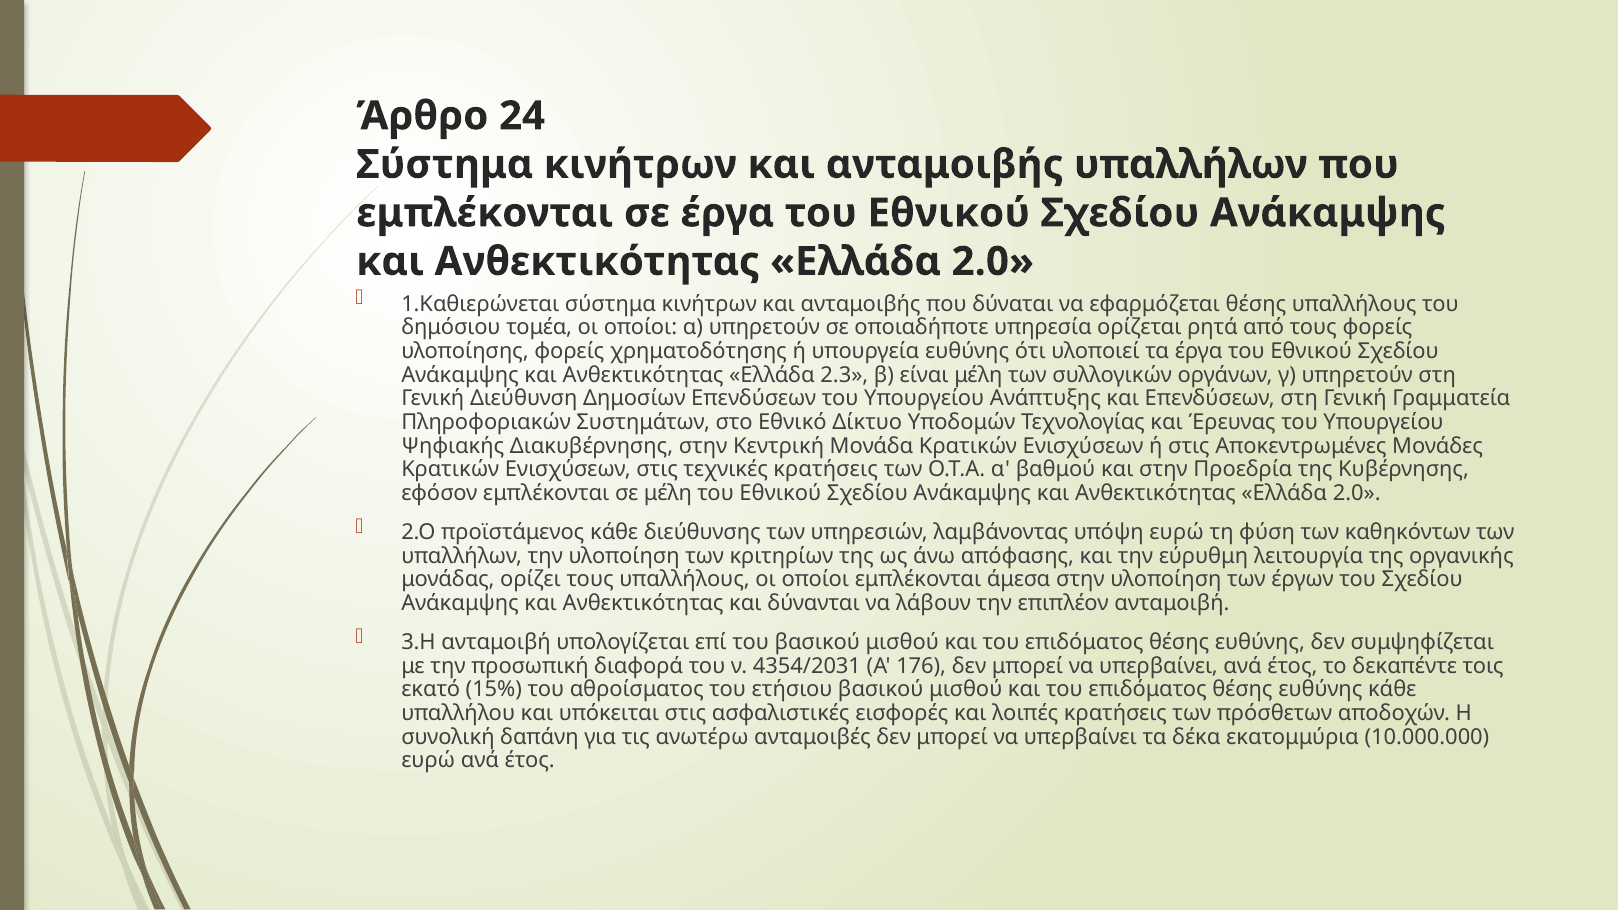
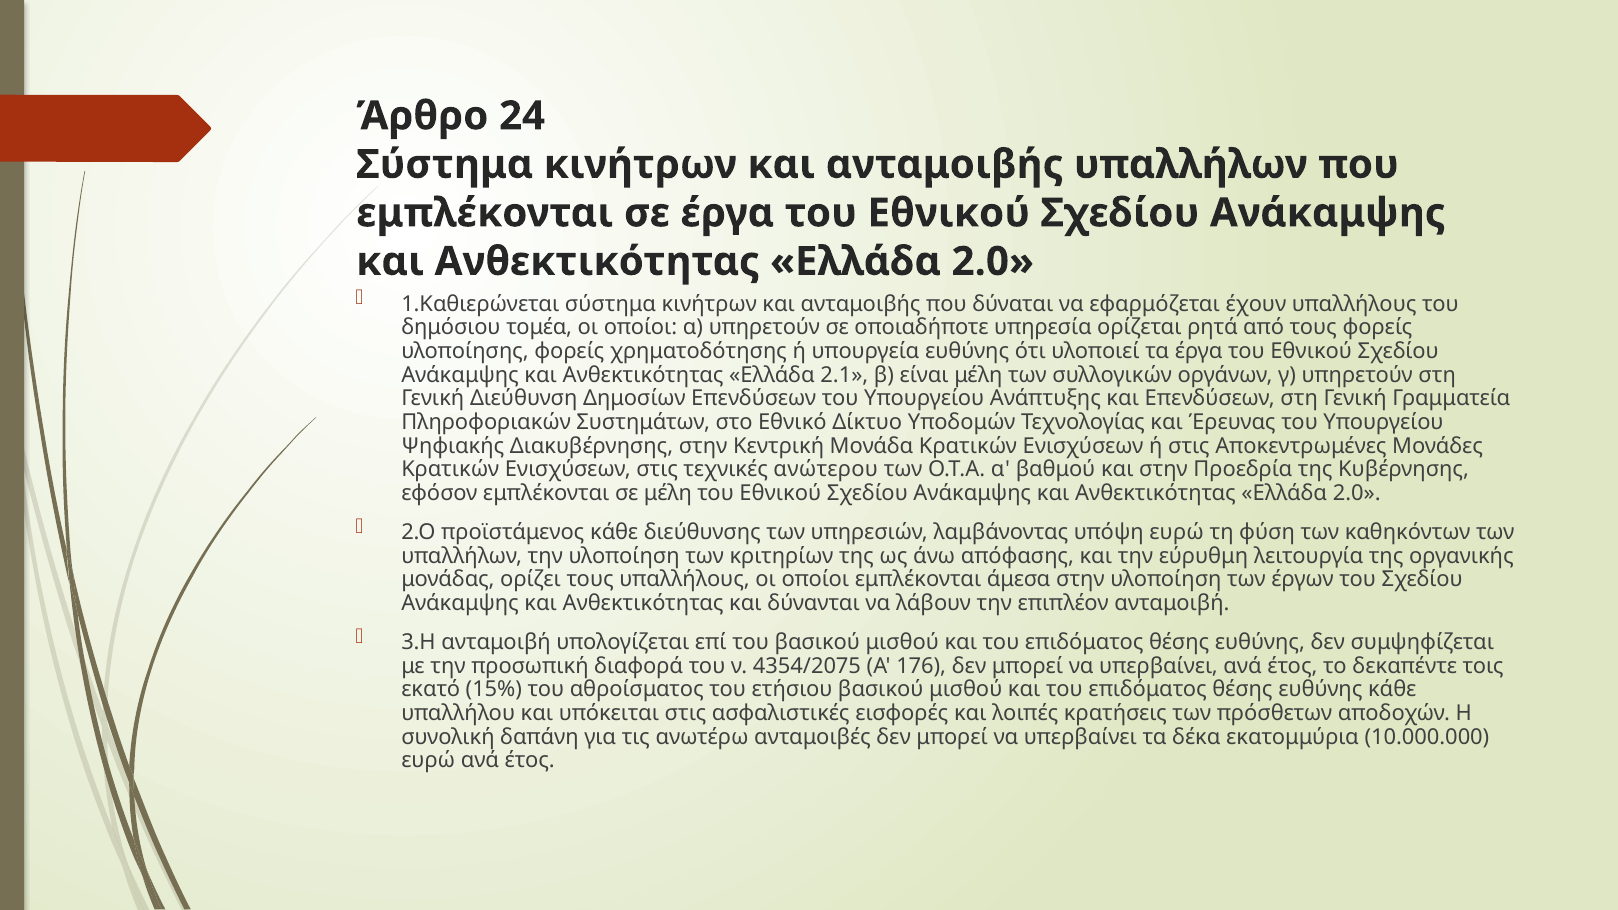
εφαρμόζεται θέσης: θέσης -> έχουν (1256, 304)
2.3: 2.3 -> 2.1 (844, 375)
τεχνικές κρατήσεις: κρατήσεις -> ανώτερου (826, 470)
4354/2031: 4354/2031 -> 4354/2075 (807, 666)
